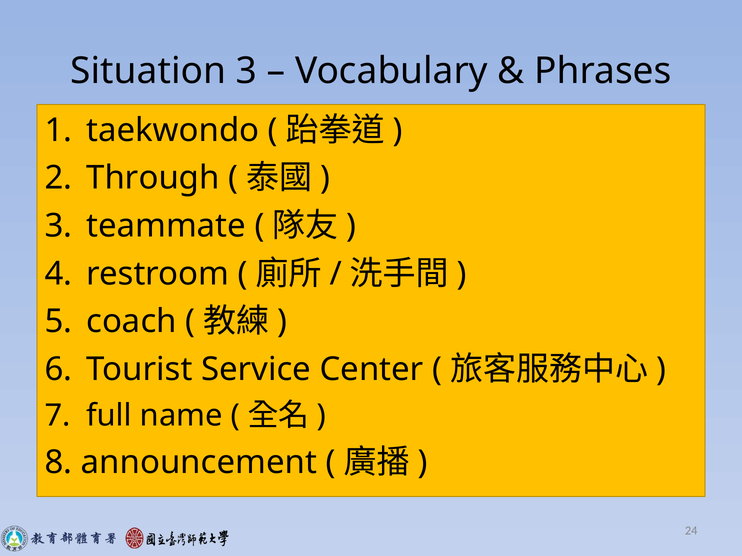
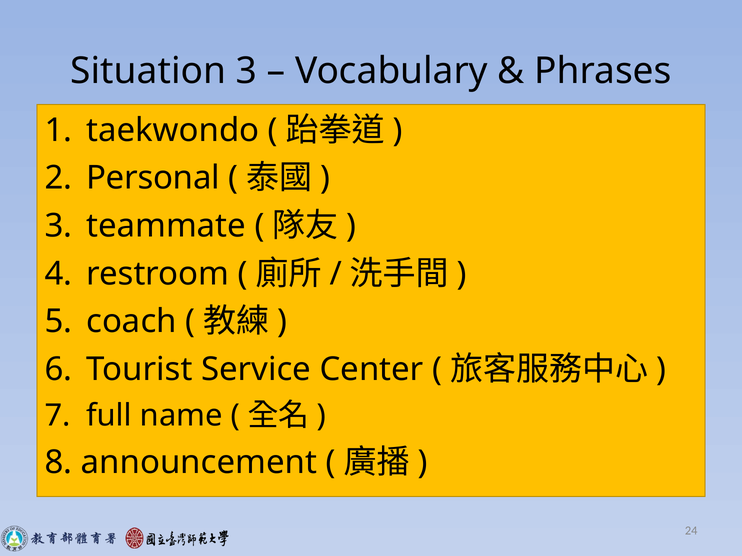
Through: Through -> Personal (153, 178)
